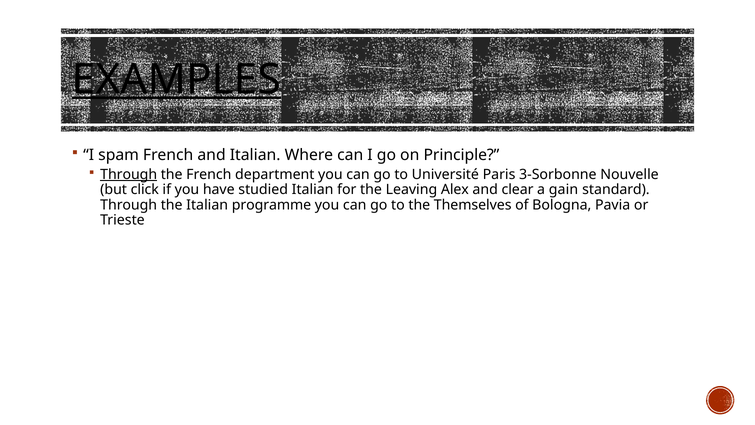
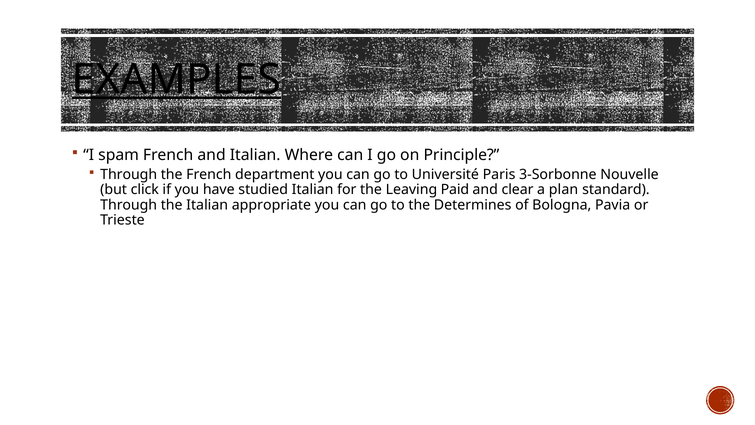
Through underline: present -> none (129, 174)
Alex: Alex -> Paid (455, 190)
gain: gain -> plan (563, 190)
programme: programme -> appropriate (271, 205)
Themselves: Themselves -> Determines (473, 205)
